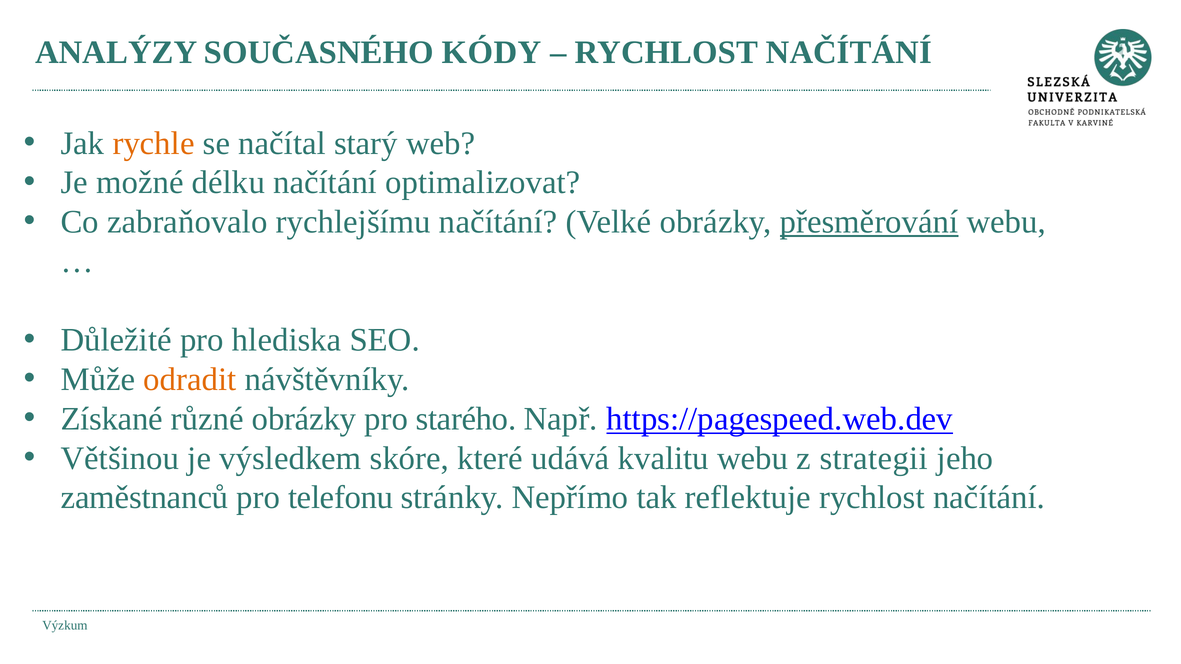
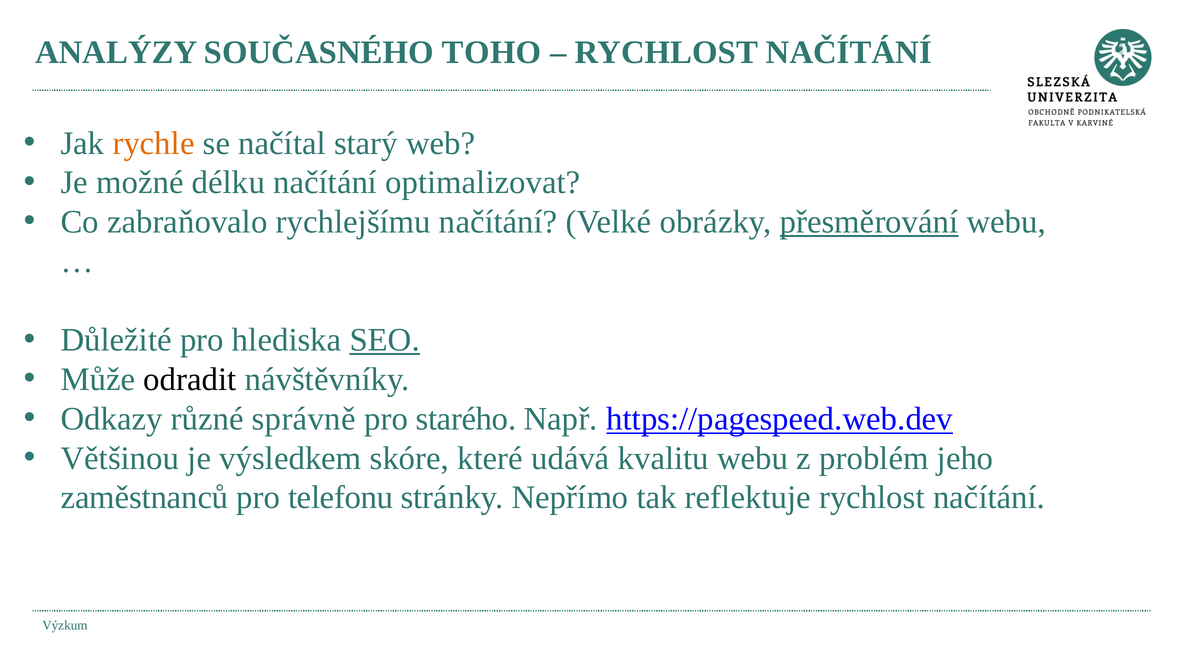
KÓDY: KÓDY -> TOHO (492, 53)
SEO underline: none -> present (385, 340)
odradit colour: orange -> black (190, 380)
Získané: Získané -> Odkazy (112, 419)
různé obrázky: obrázky -> správně (304, 419)
strategii: strategii -> problém (874, 458)
